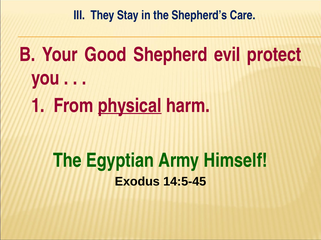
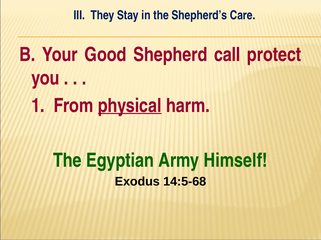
evil: evil -> call (227, 55)
14:5-45: 14:5-45 -> 14:5-68 (185, 182)
